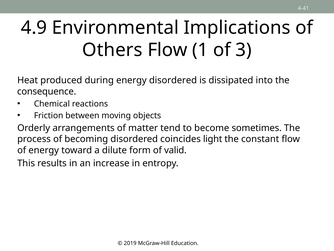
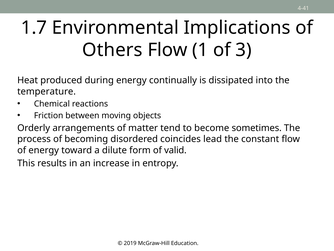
4.9: 4.9 -> 1.7 (34, 28)
energy disordered: disordered -> continually (173, 80)
consequence: consequence -> temperature (47, 91)
light: light -> lead (213, 139)
